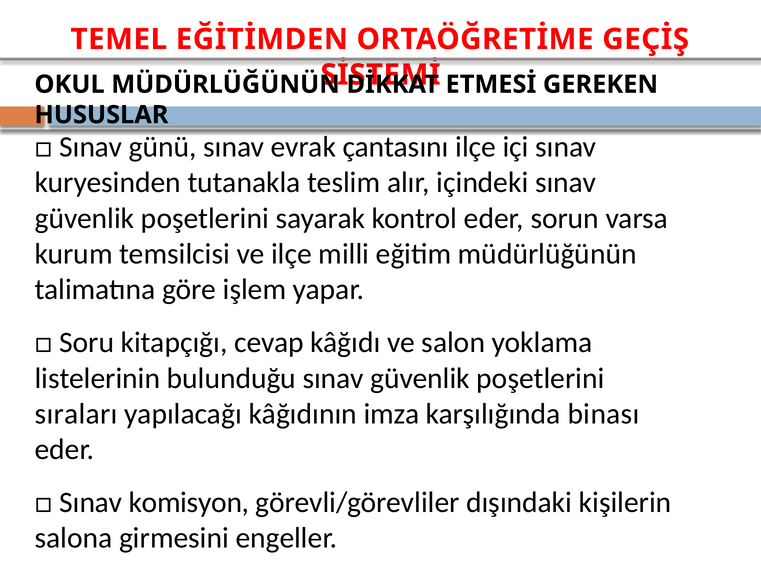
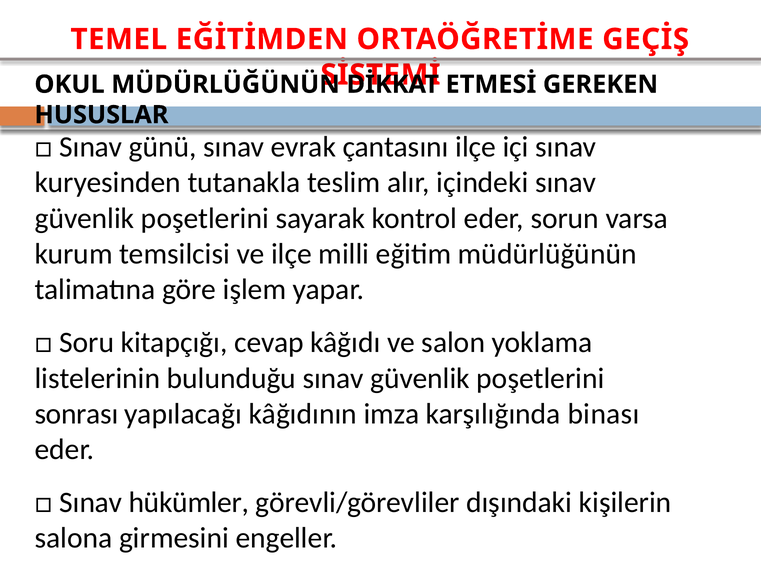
sıraları: sıraları -> sonrası (76, 414)
komisyon: komisyon -> hükümler (189, 502)
